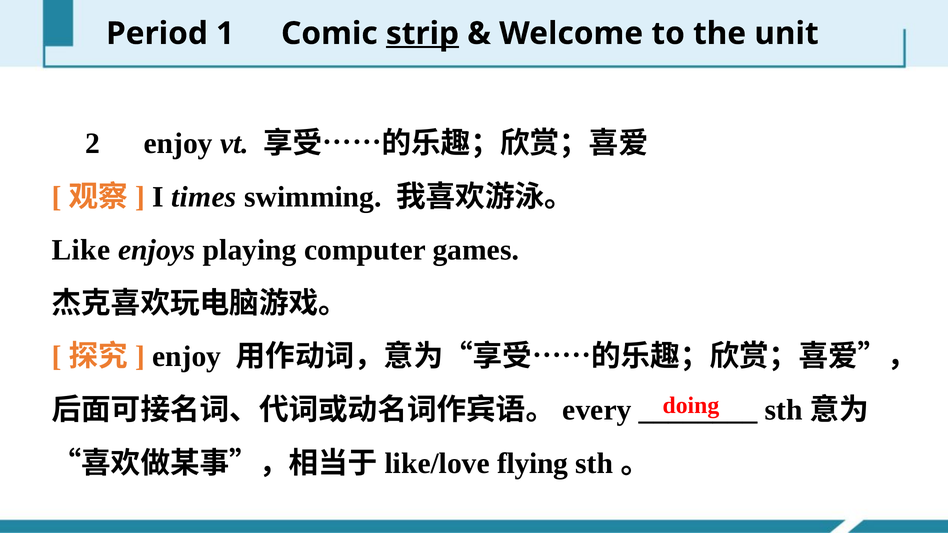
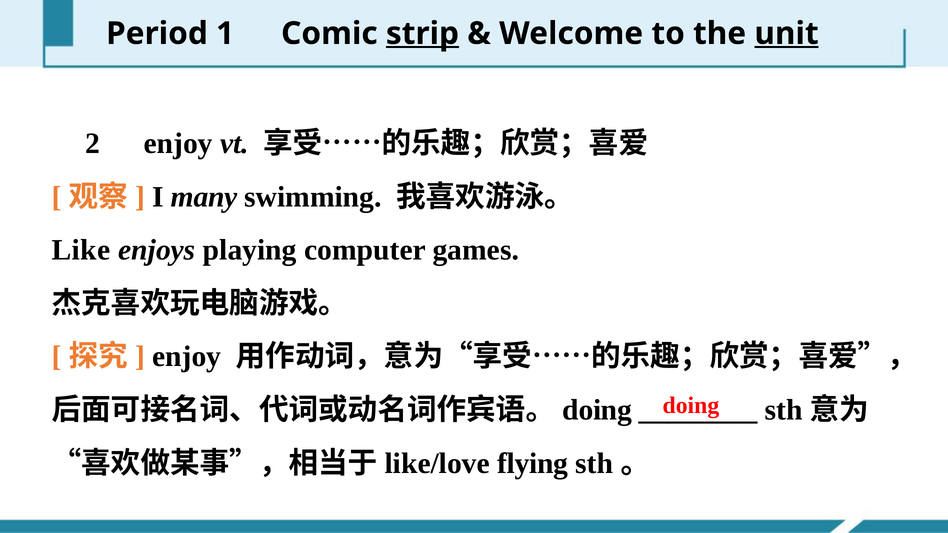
unit underline: none -> present (787, 34)
times: times -> many (204, 197)
every: every -> doing (597, 410)
